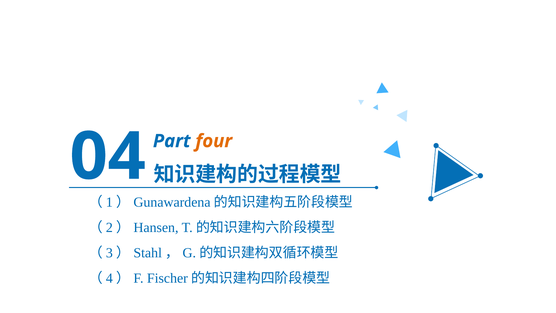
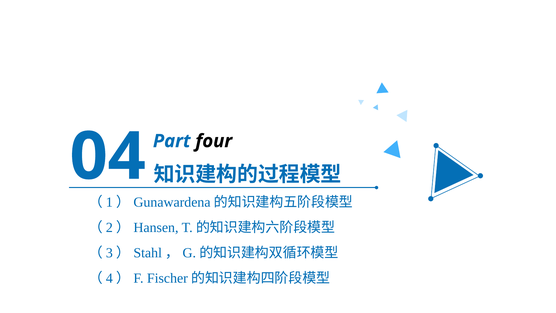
four colour: orange -> black (214, 141)
